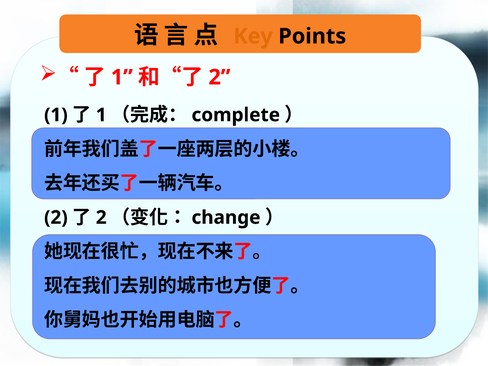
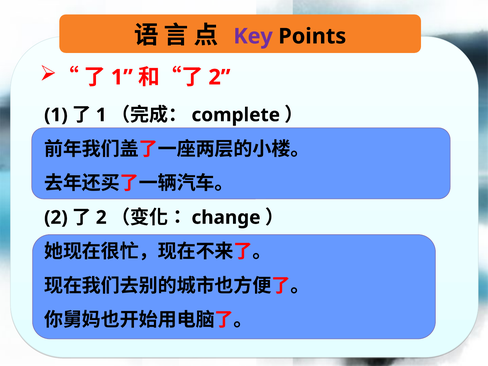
Key colour: orange -> purple (253, 36)
